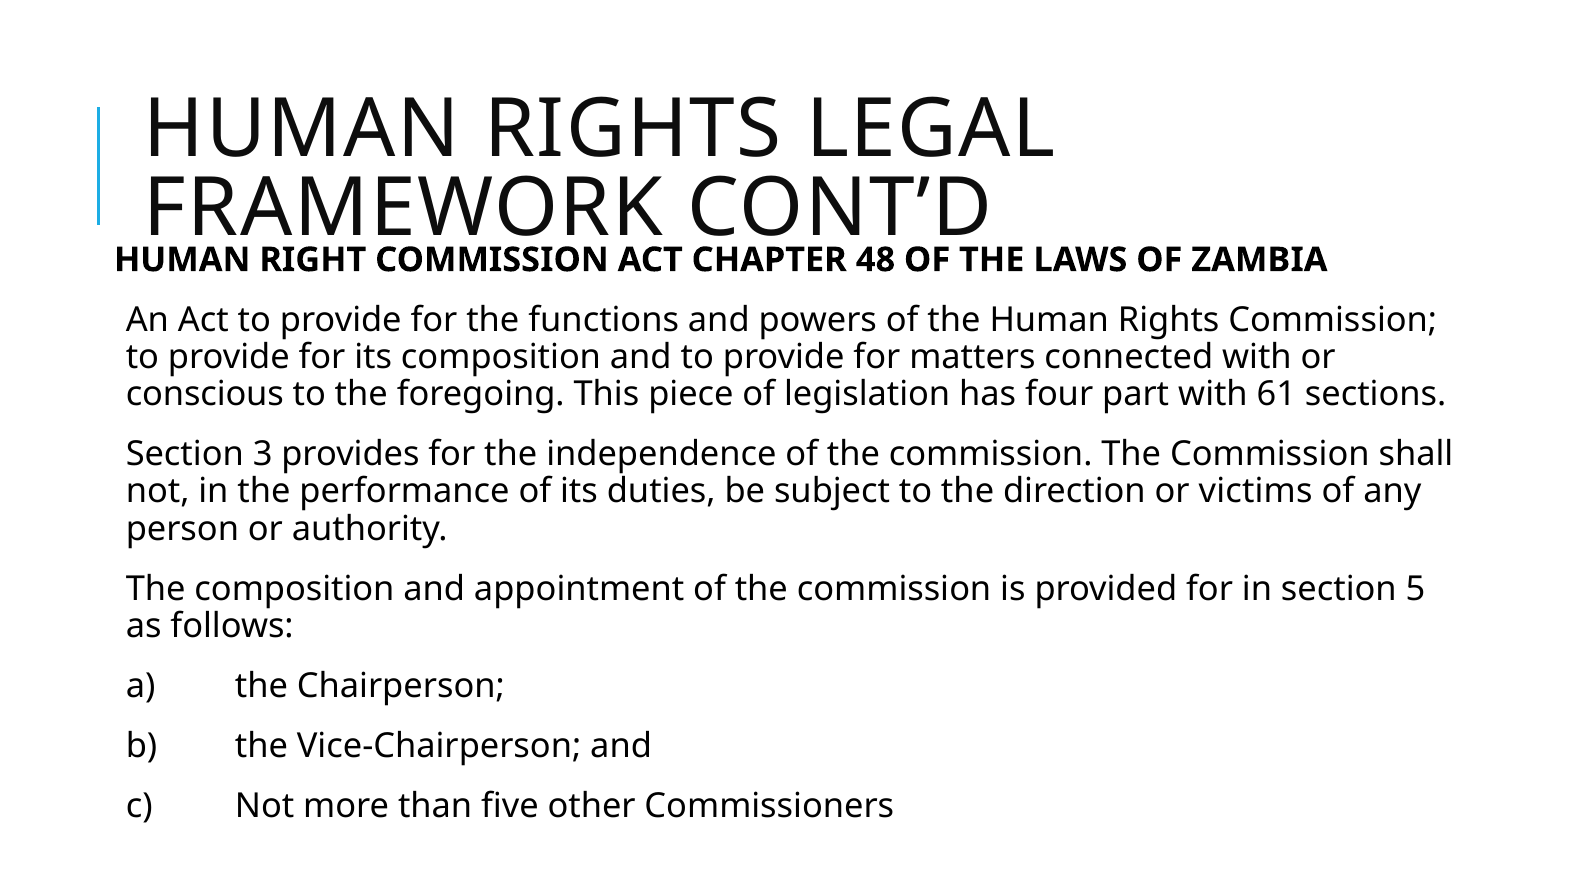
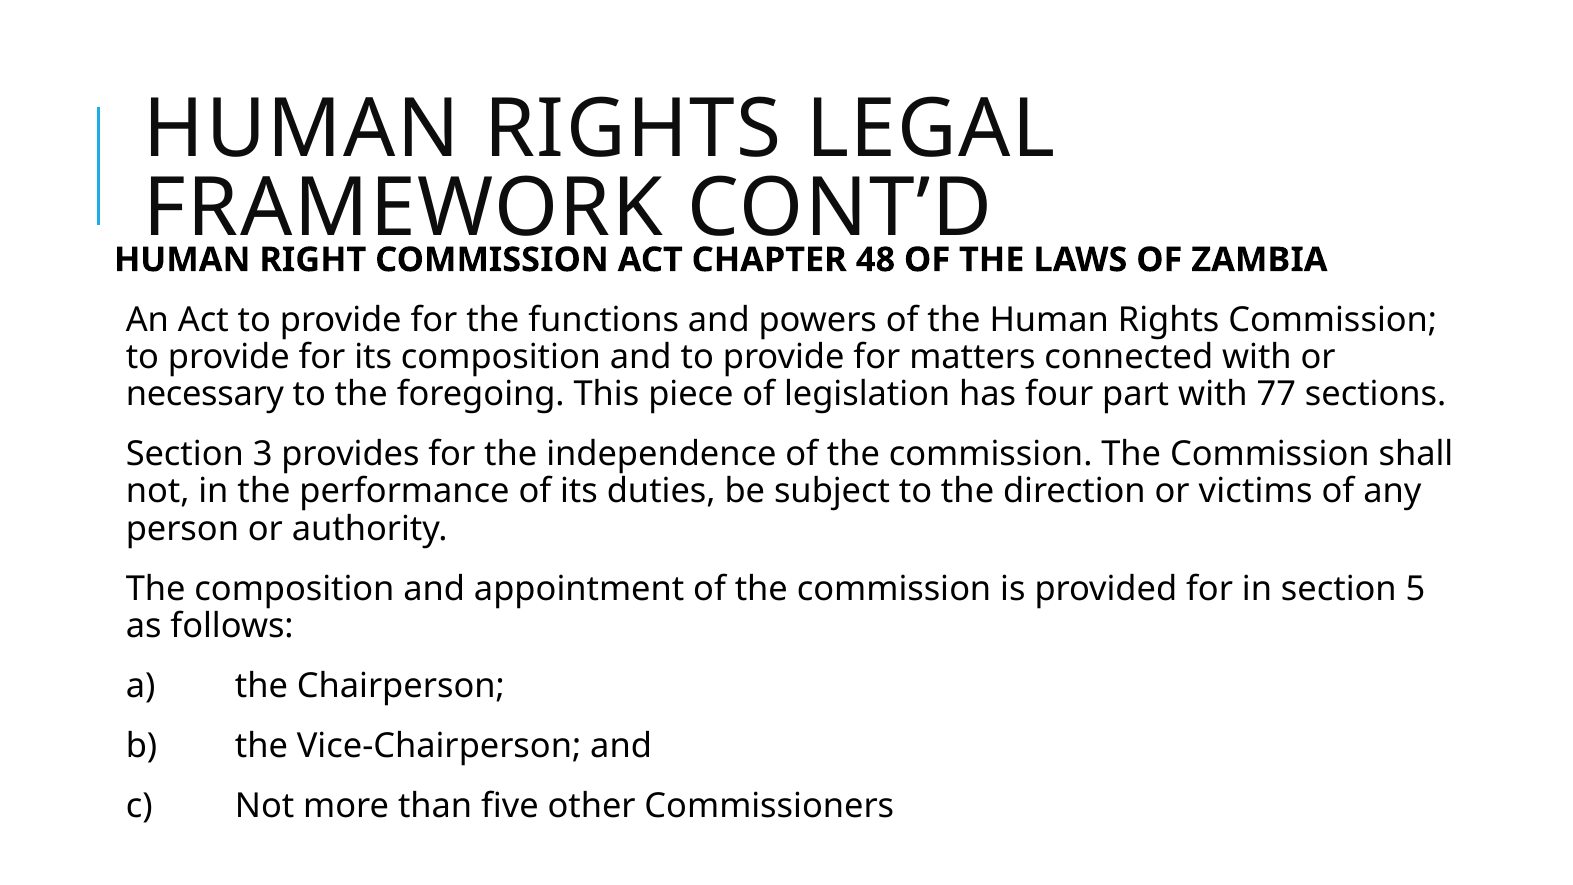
conscious: conscious -> necessary (205, 394)
61: 61 -> 77 (1276, 394)
